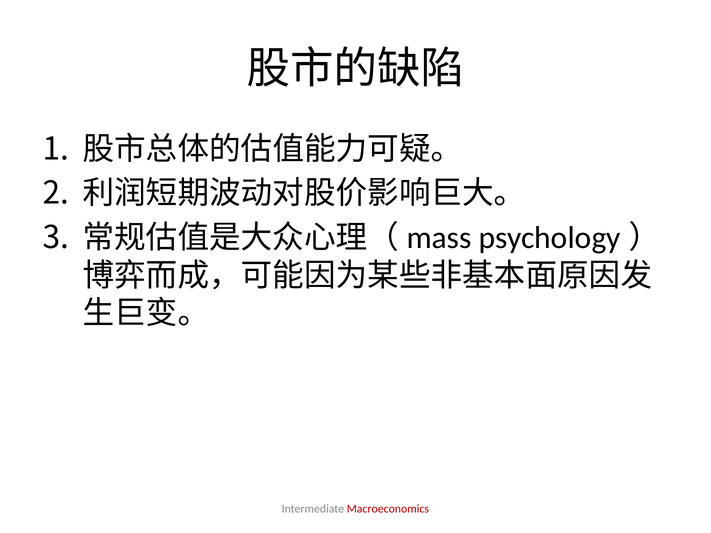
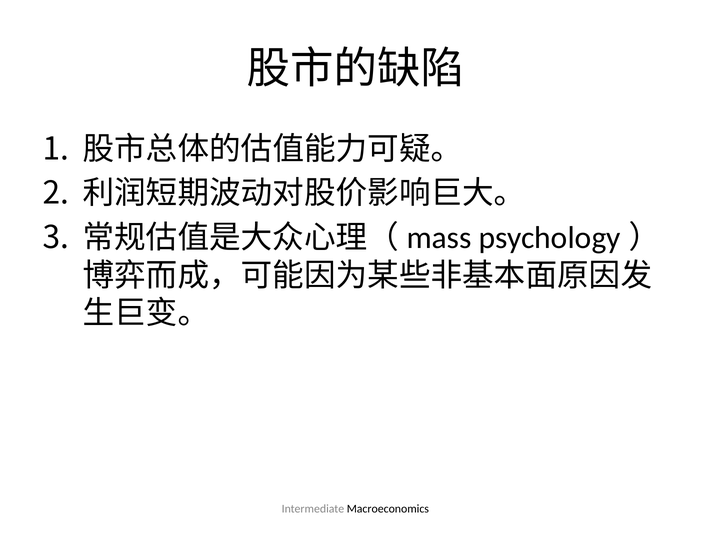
Macroeconomics colour: red -> black (388, 509)
